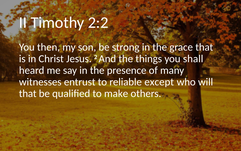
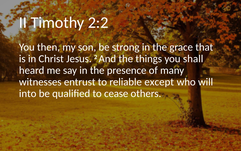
that: that -> into (28, 93)
make: make -> cease (116, 93)
